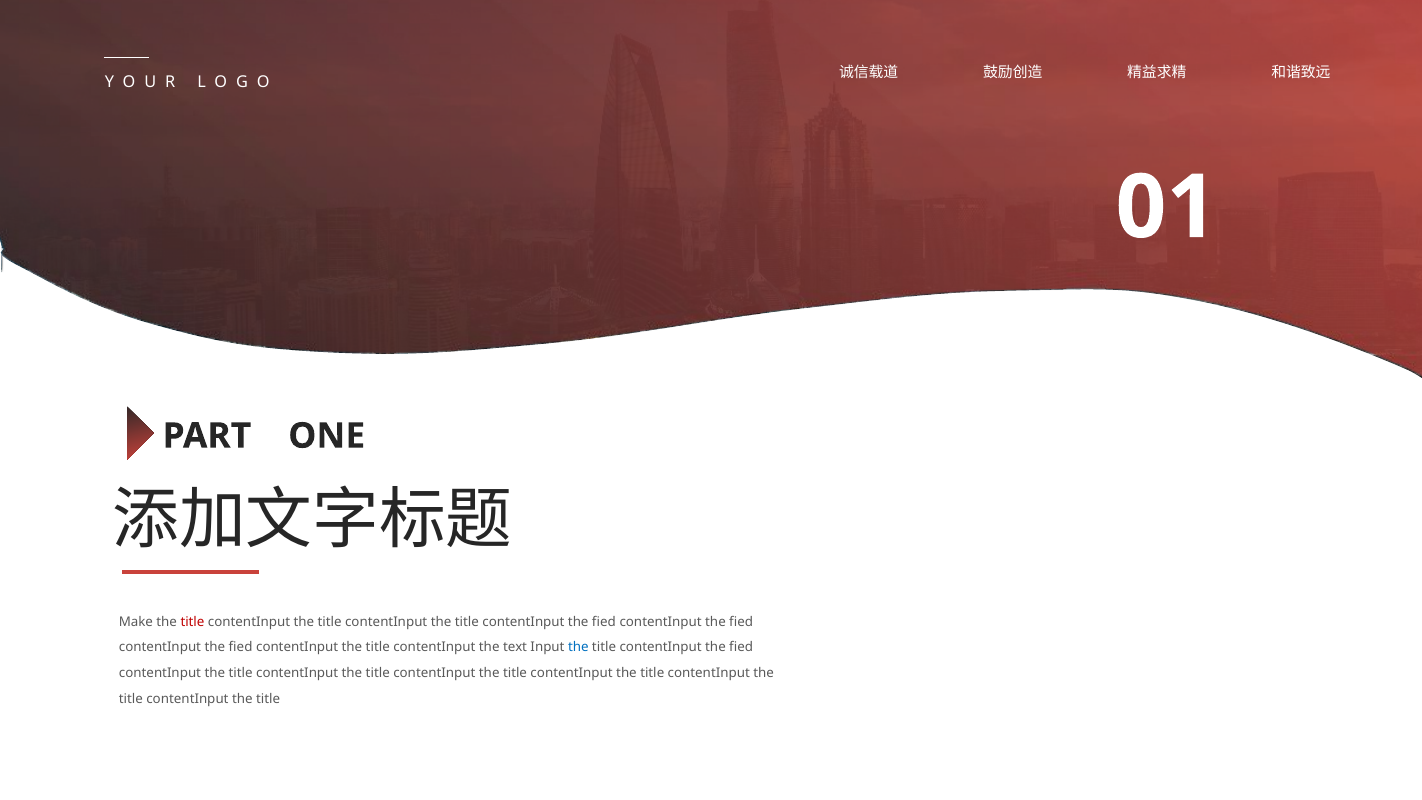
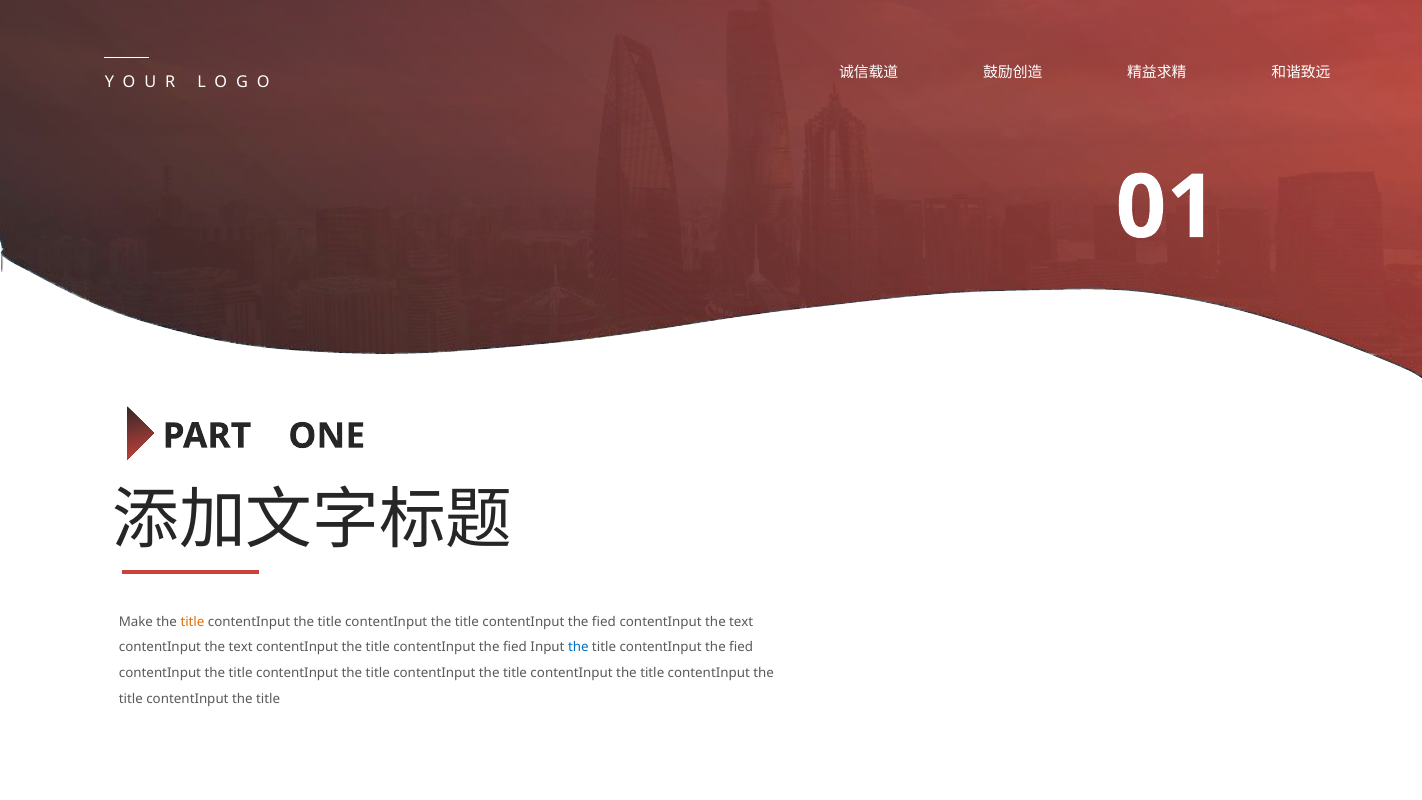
title colour: red -> orange (192, 622)
fied: fied -> text (741, 622)
fied: fied -> text (241, 647)
text: text -> fied (515, 647)
